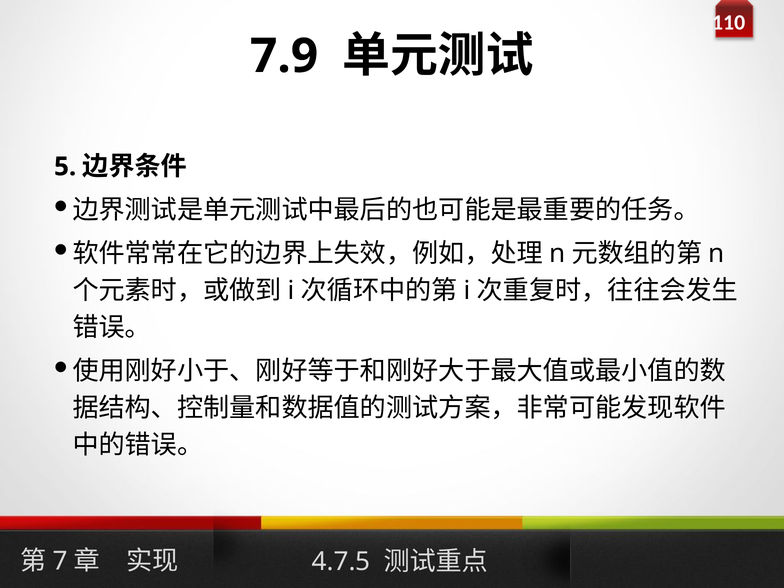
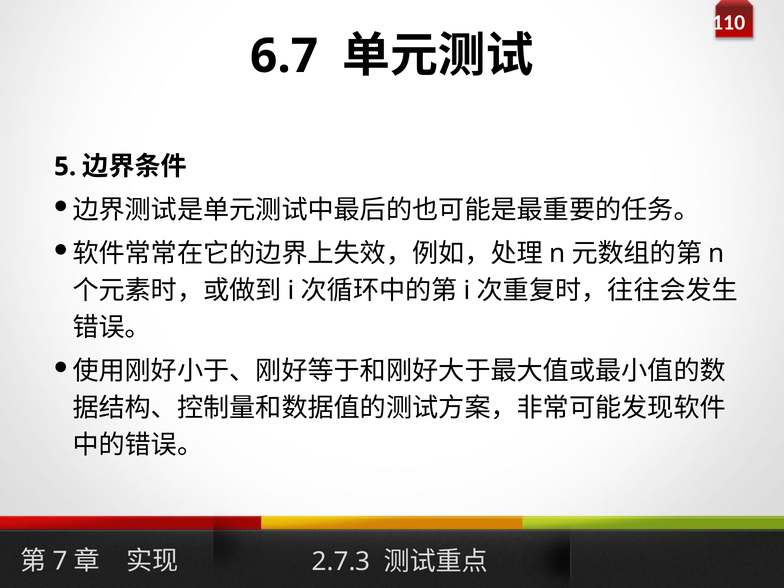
7.9: 7.9 -> 6.7 (284, 56)
4.7.5: 4.7.5 -> 2.7.3 (341, 562)
